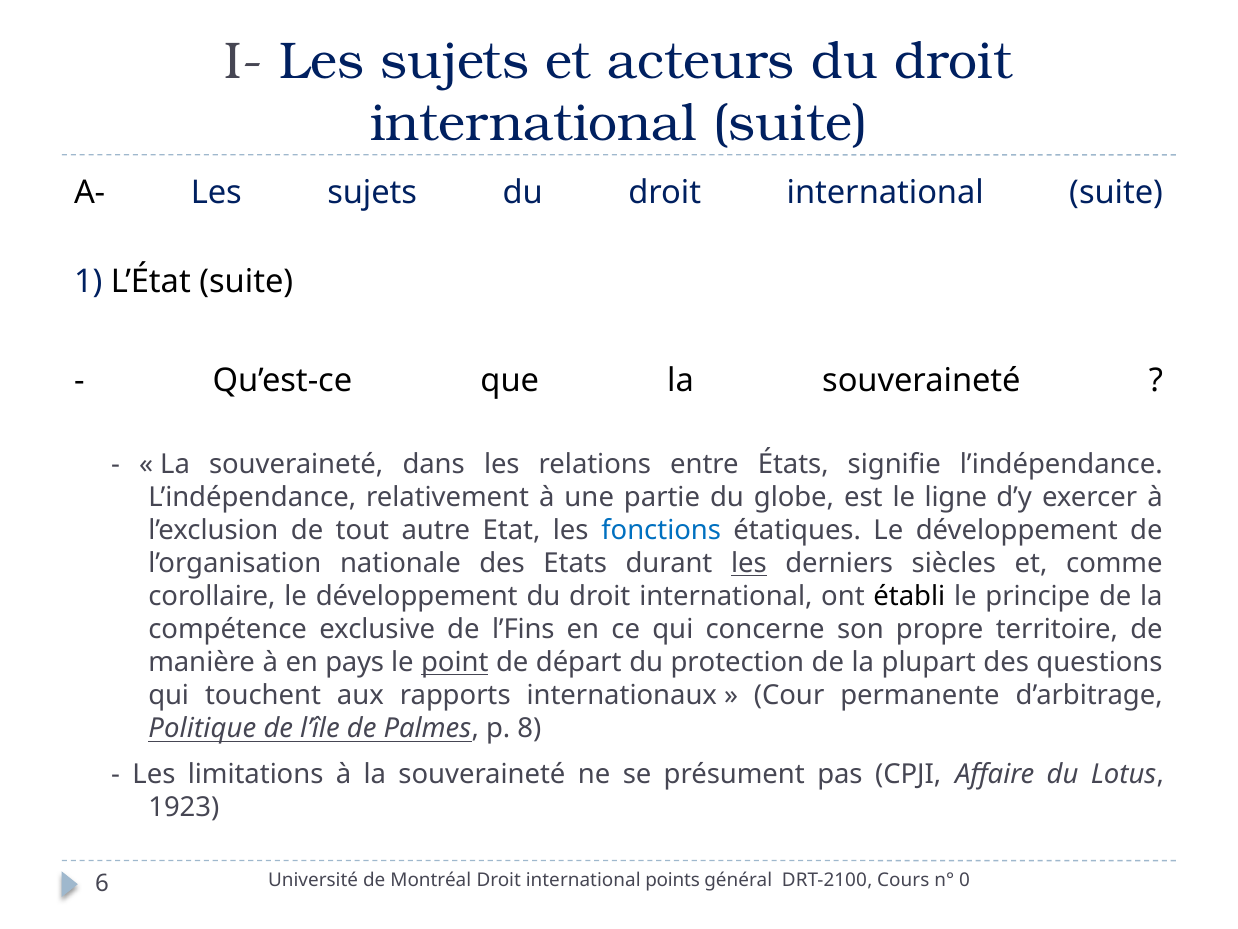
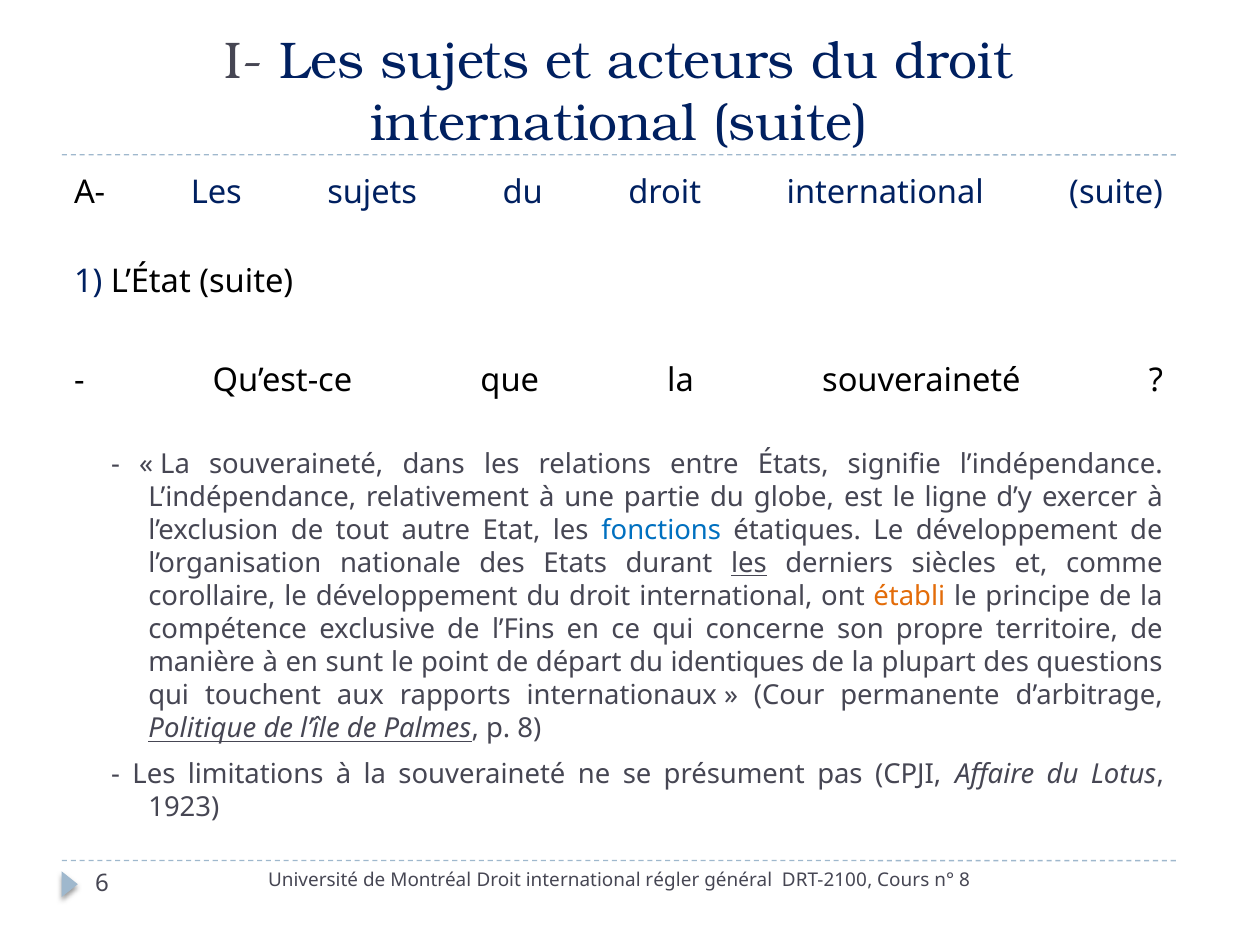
établi colour: black -> orange (909, 596)
pays: pays -> sunt (354, 662)
point underline: present -> none (455, 662)
protection: protection -> identiques (737, 662)
points: points -> régler (672, 879)
n° 0: 0 -> 8 (964, 879)
